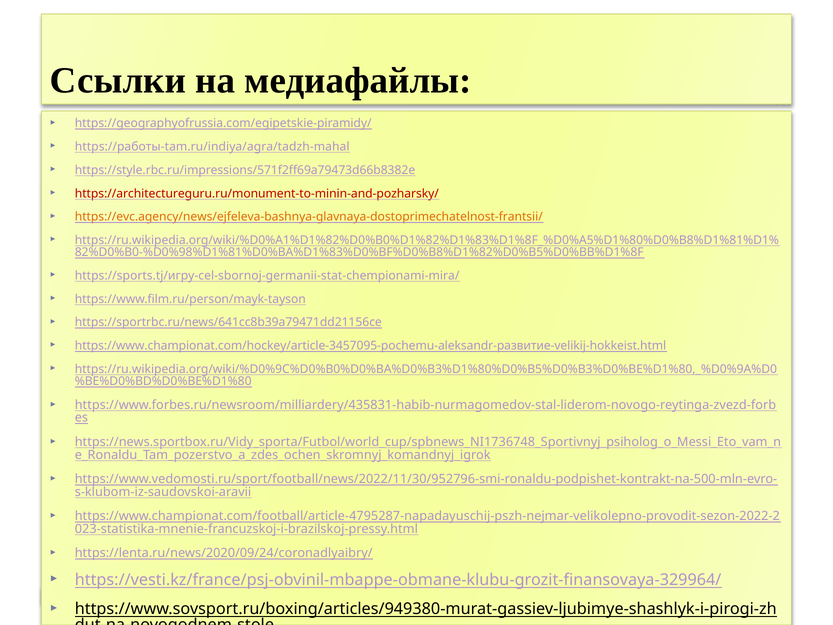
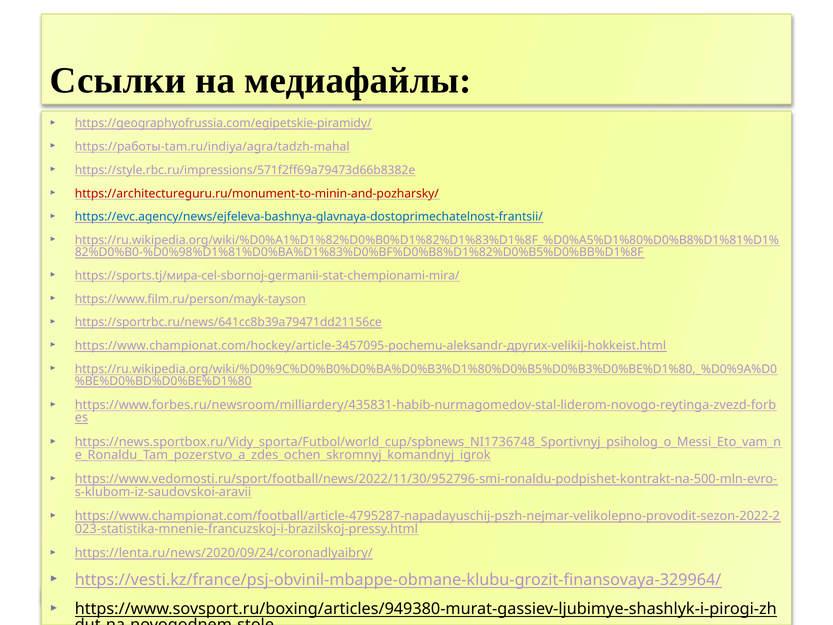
https://evc.agency/news/ejfeleva-bashnya-glavnaya-dostoprimechatelnost-frantsii/ colour: orange -> blue (309, 217)
https://sports.tj/игру-cel-sbornoj-germanii-stat-chempionami-mira/: https://sports.tj/игру-cel-sbornoj-germanii-stat-chempionami-mira/ -> https://sports.tj/мира-cel-sbornoj-germanii-stat-chempionami-mira/ (267, 276)
https://www.championat.com/hockey/article-3457095-pochemu-aleksandr-развитие-velikij-hokkeist.html: https://www.championat.com/hockey/article-3457095-pochemu-aleksandr-развитие-velikij-hokkeist.html -> https://www.championat.com/hockey/article-3457095-pochemu-aleksandr-других-velikij-hokkeist.html (370, 346)
